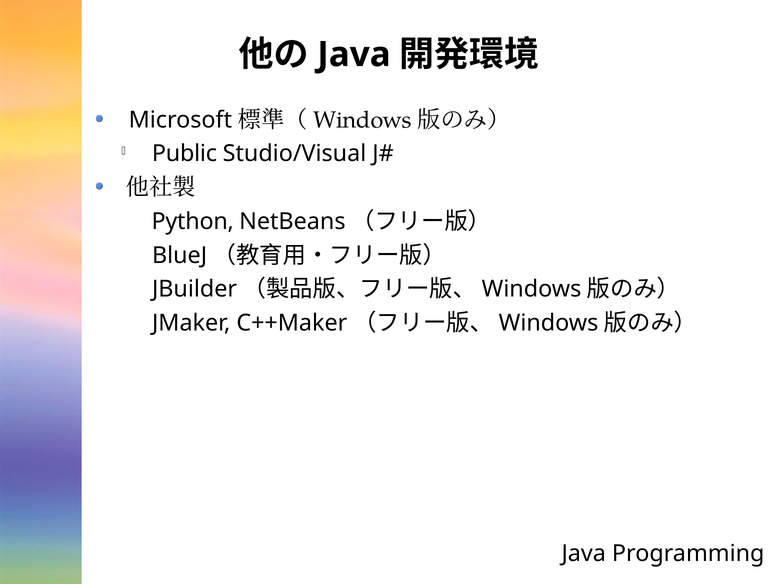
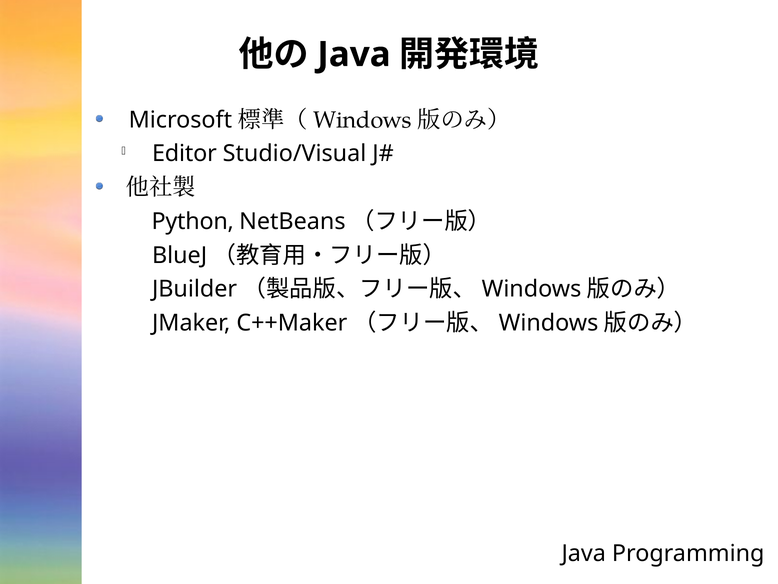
Public: Public -> Editor (184, 154)
